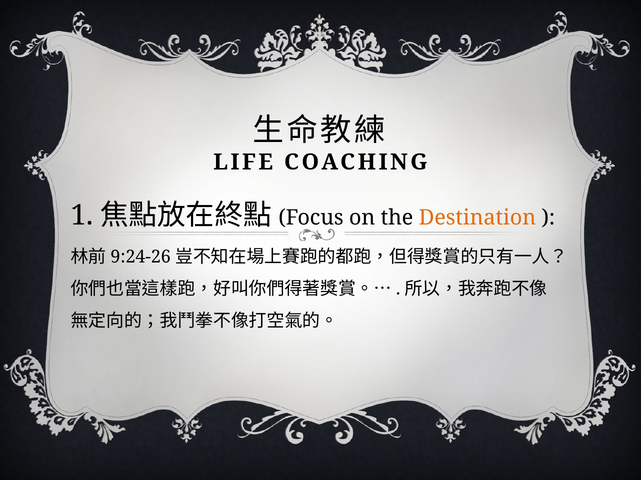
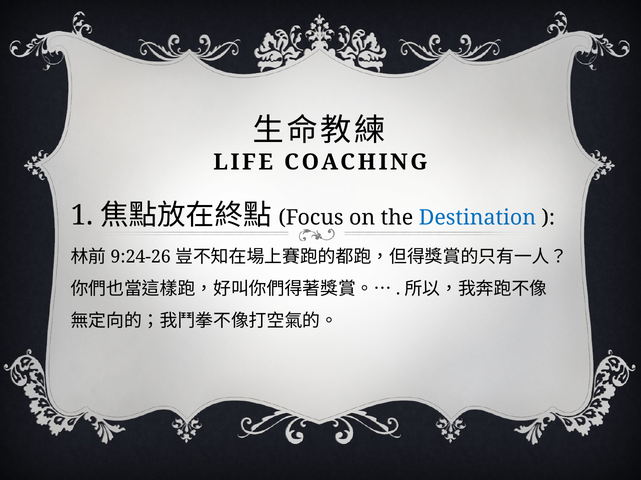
Destination colour: orange -> blue (477, 218)
